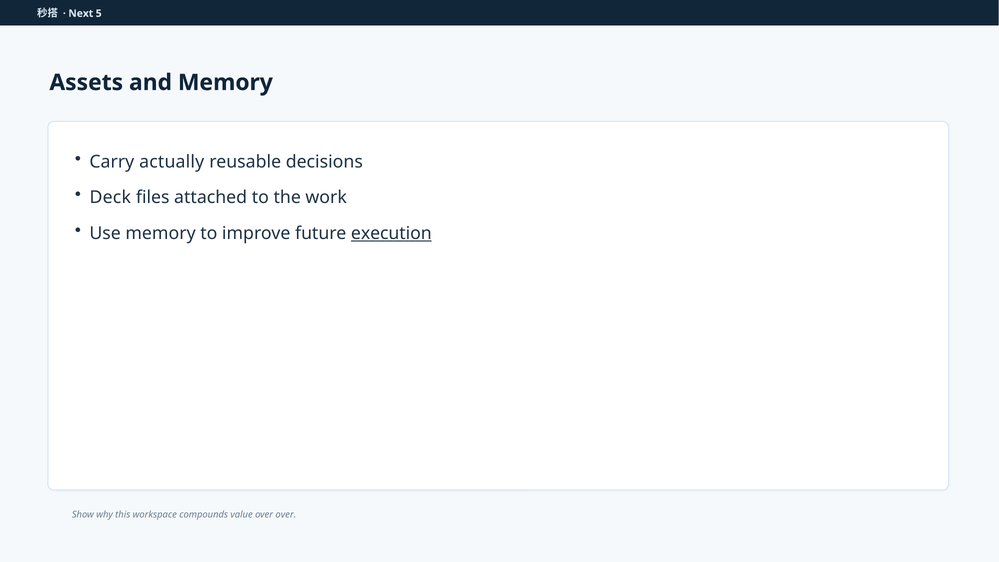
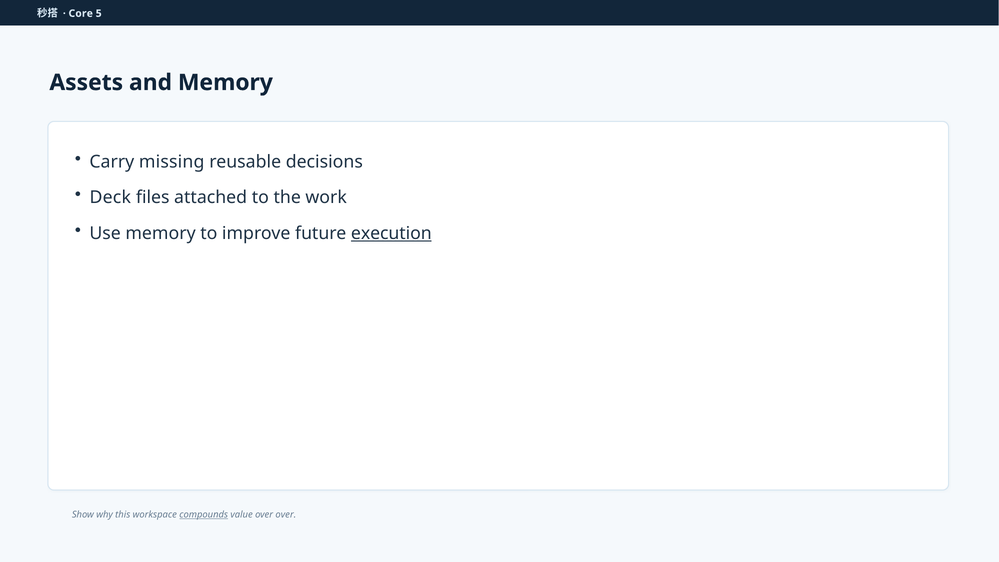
Next: Next -> Core (81, 13)
actually: actually -> missing (172, 162)
compounds underline: none -> present (204, 515)
